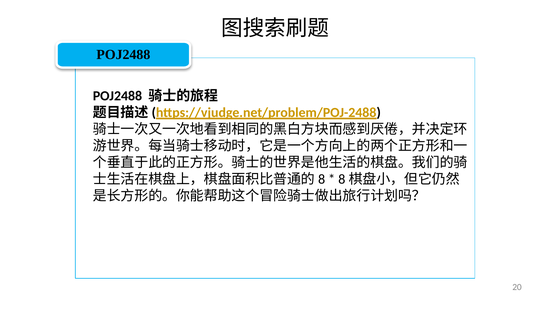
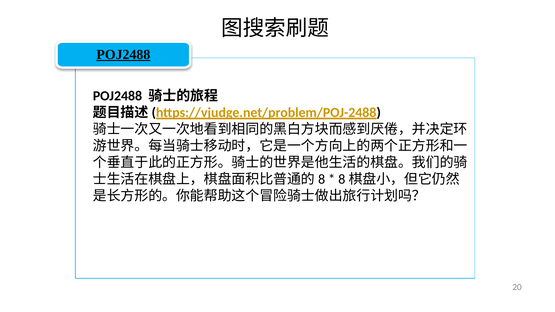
POJ2488 underline: none -> present (123, 55)
